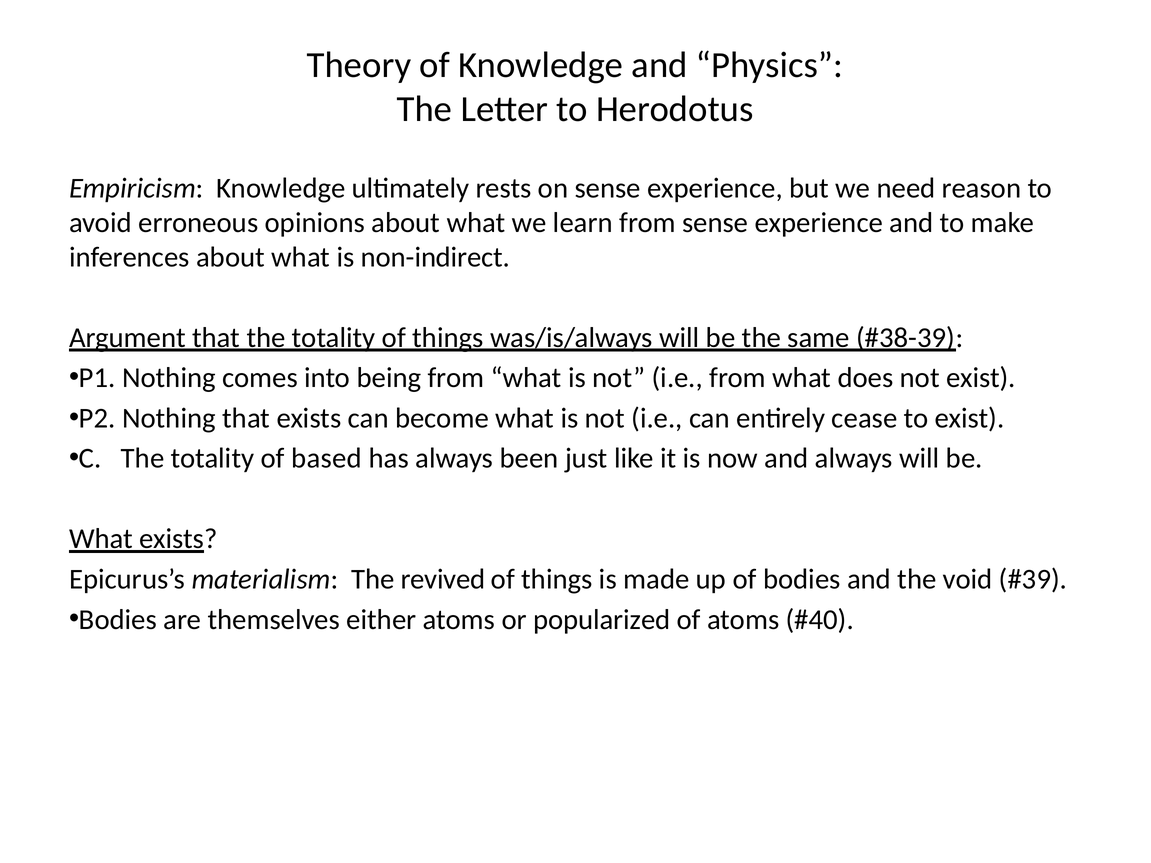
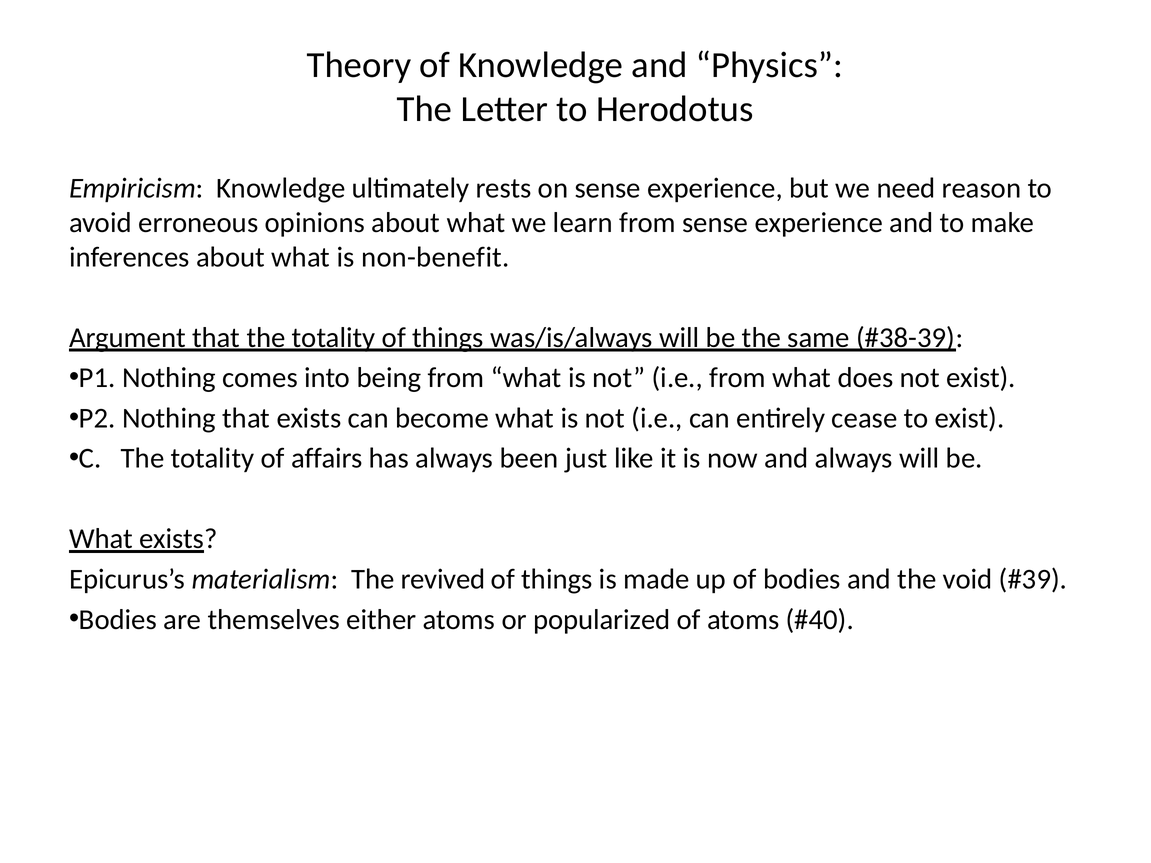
non-indirect: non-indirect -> non-benefit (435, 257)
based: based -> affairs (327, 459)
